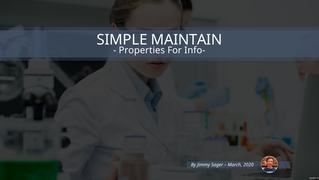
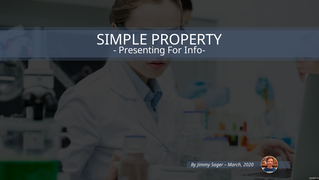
MAINTAIN: MAINTAIN -> PROPERTY (187, 40)
Properties: Properties -> Presenting (142, 50)
